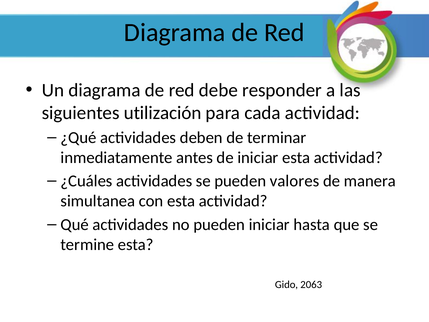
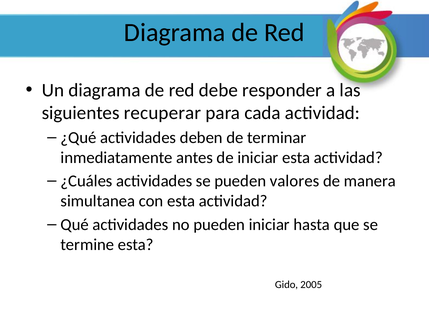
utilización: utilización -> recuperar (162, 113)
2063: 2063 -> 2005 (311, 285)
